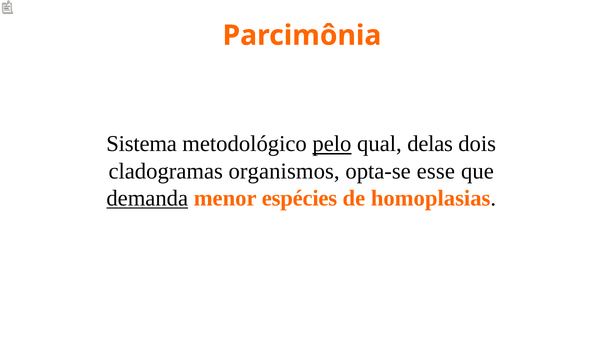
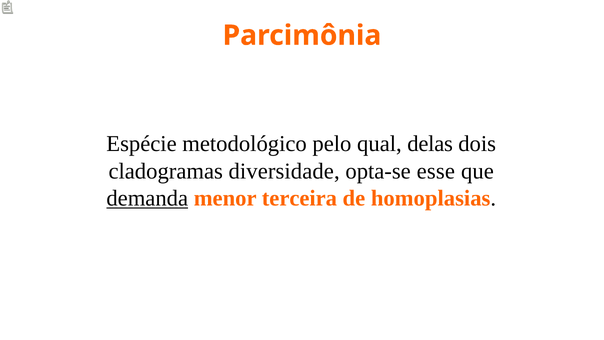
Sistema: Sistema -> Espécie (141, 144)
pelo underline: present -> none (332, 144)
organismos: organismos -> diversidade (284, 171)
espécies: espécies -> terceira (299, 198)
